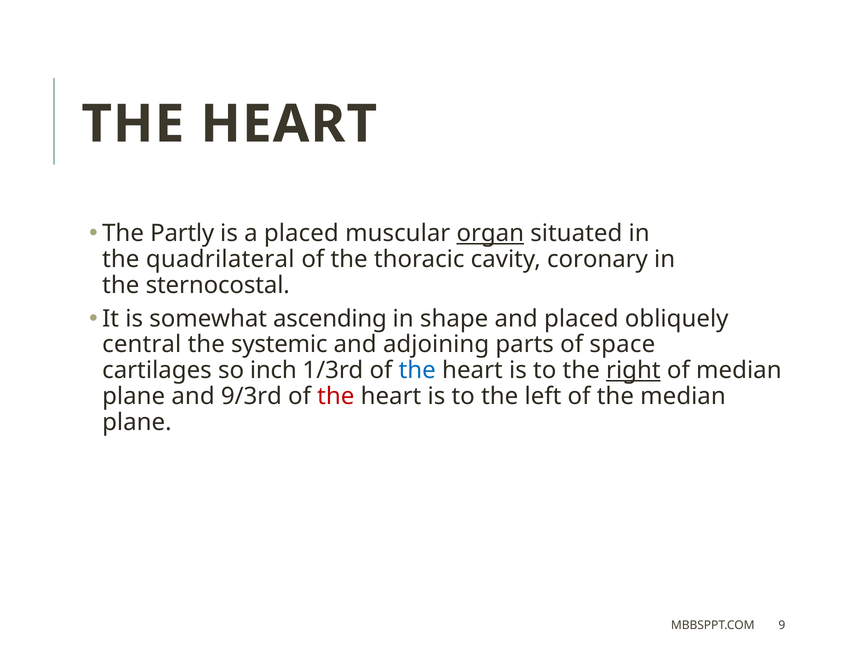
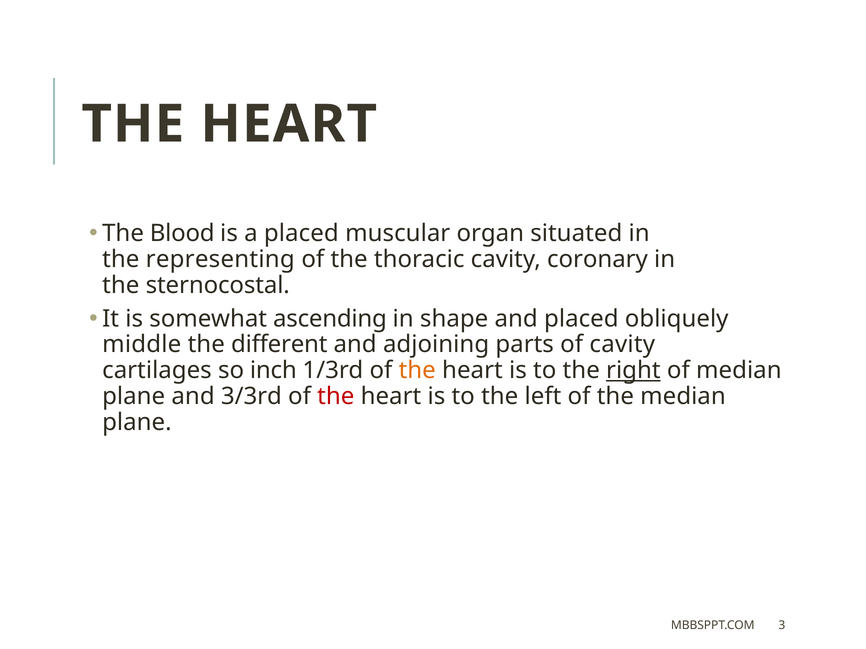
Partly: Partly -> Blood (182, 234)
organ underline: present -> none (490, 234)
quadrilateral: quadrilateral -> representing (220, 260)
central: central -> middle (142, 345)
systemic: systemic -> different (279, 345)
of space: space -> cavity (622, 345)
the colour: blue -> orange (417, 371)
9/3rd: 9/3rd -> 3/3rd (251, 397)
9: 9 -> 3 (782, 626)
